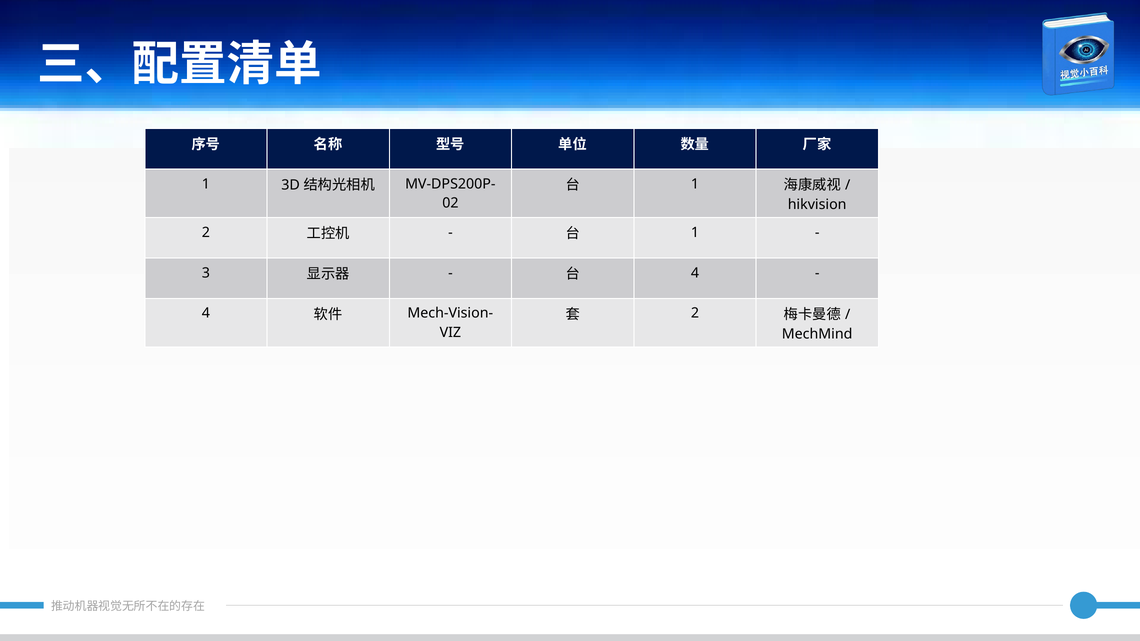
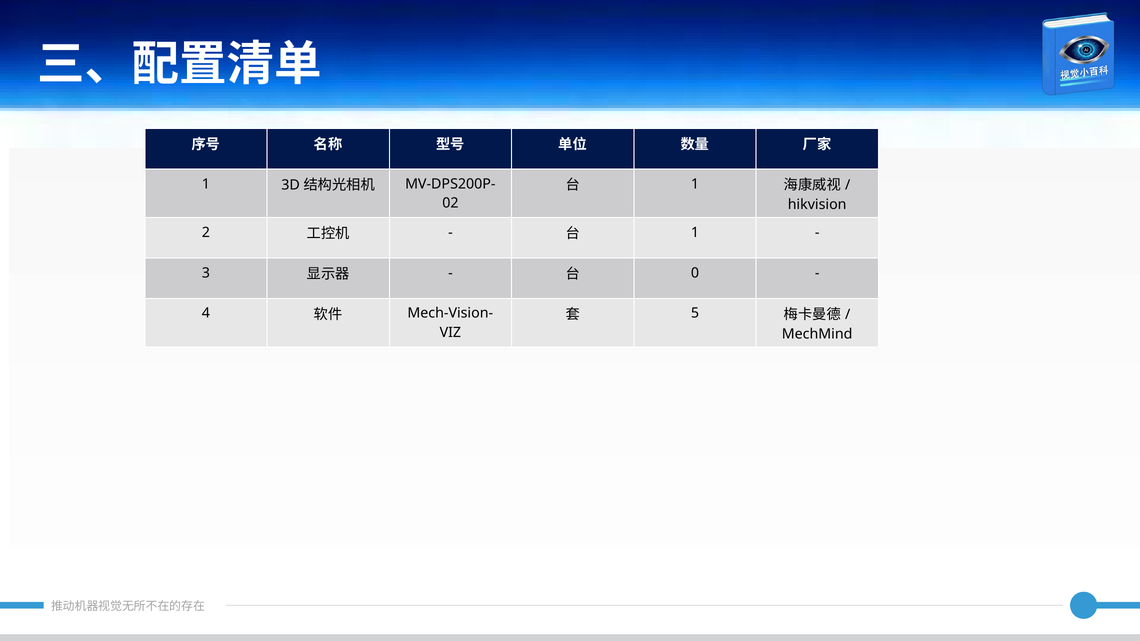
4: 4 -> 0 (695, 273)
2: 2 -> 5 (695, 313)
